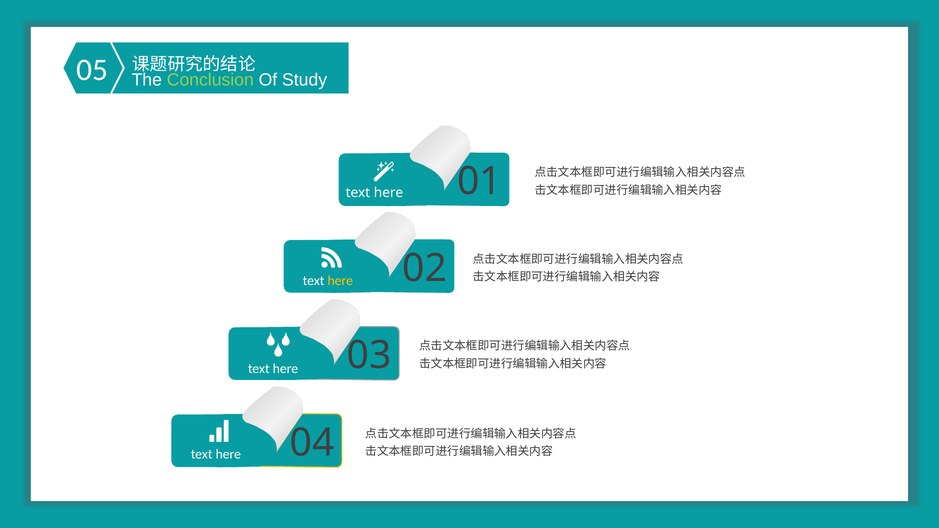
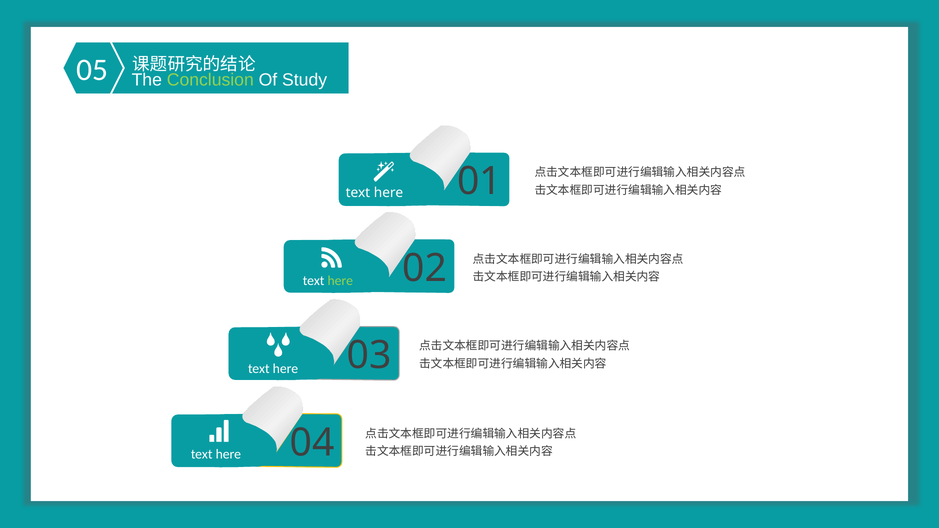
here colour: yellow -> light green (340, 281)
